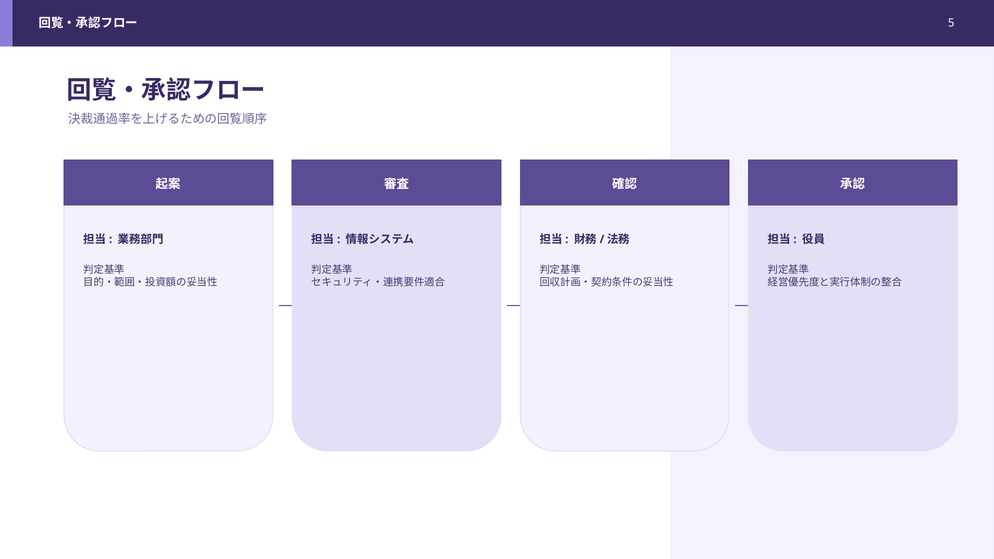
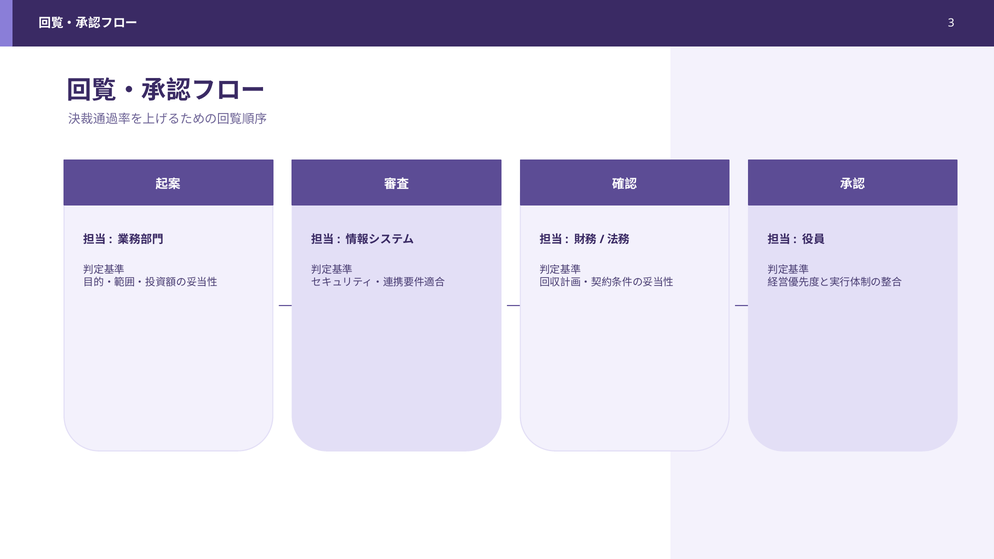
5: 5 -> 3 (951, 23)
